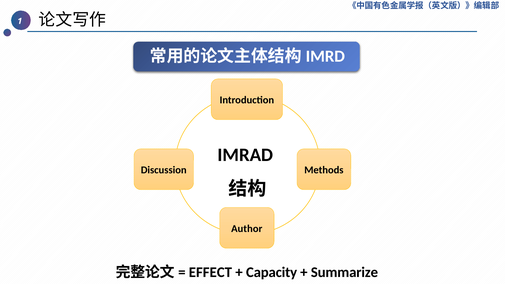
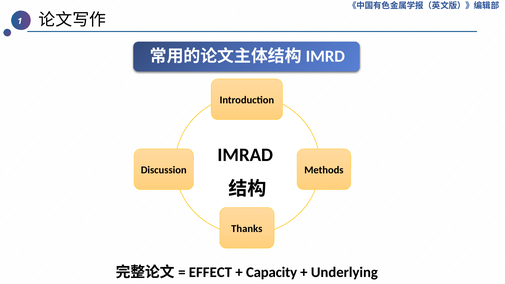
Author: Author -> Thanks (247, 229)
Summarize: Summarize -> Underlying (344, 272)
